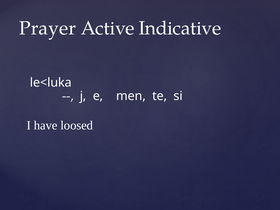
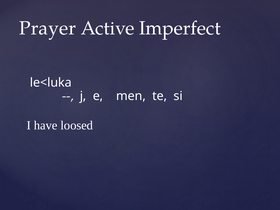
Indicative: Indicative -> Imperfect (180, 28)
